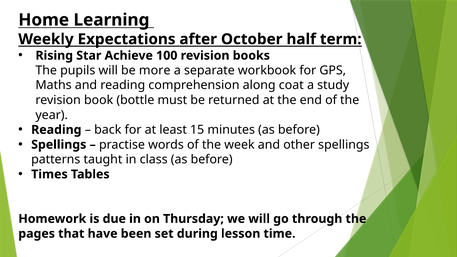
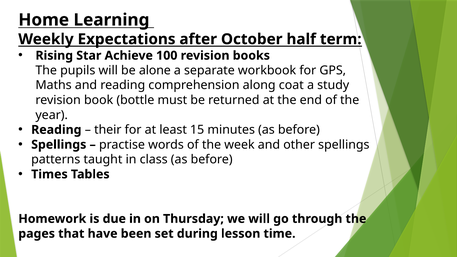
more: more -> alone (155, 70)
back: back -> their (108, 130)
